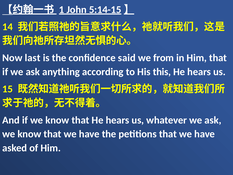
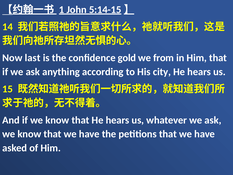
said: said -> gold (127, 58)
this: this -> city (162, 72)
